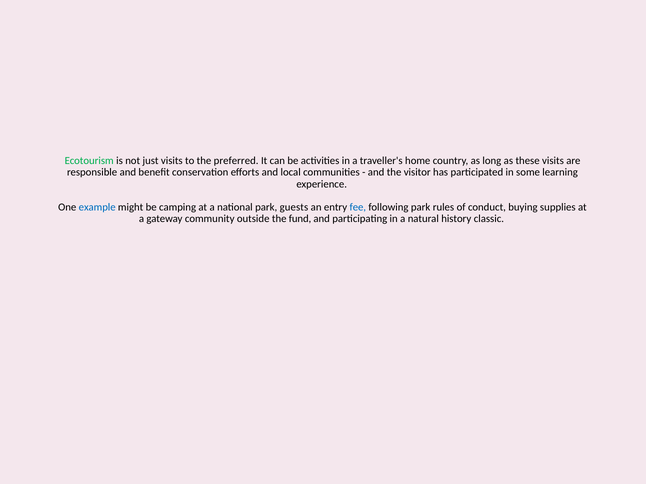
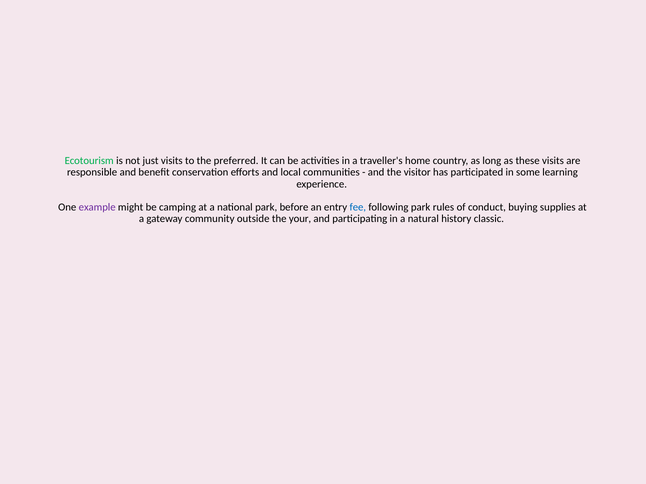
example colour: blue -> purple (97, 207)
guests: guests -> before (294, 207)
fund: fund -> your (300, 219)
